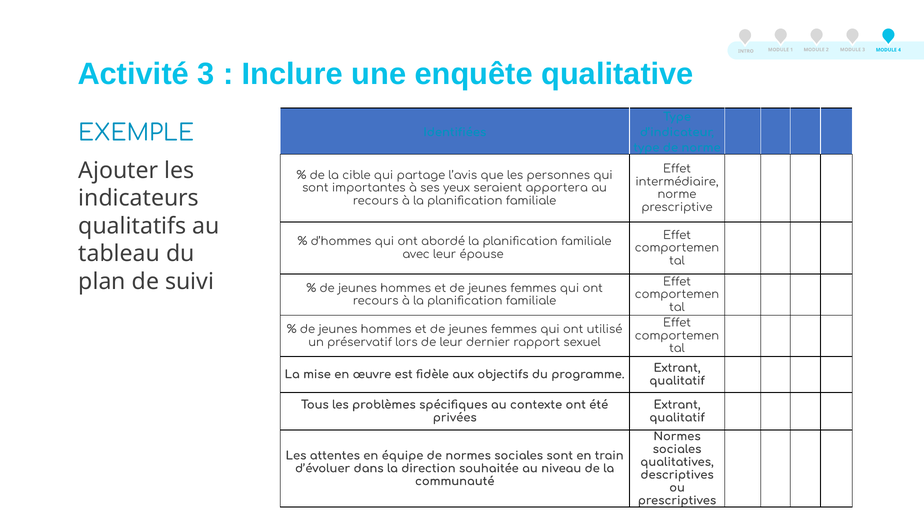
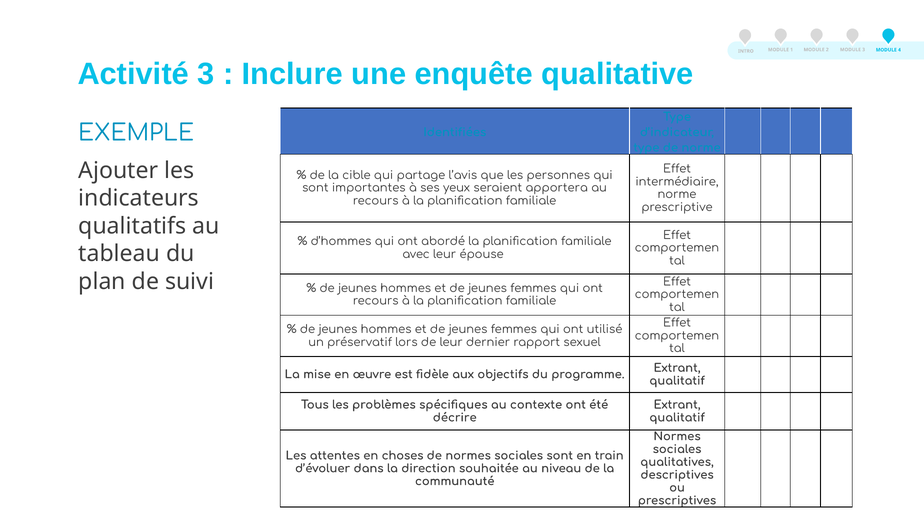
privées: privées -> décrire (455, 417)
équipe: équipe -> choses (403, 455)
